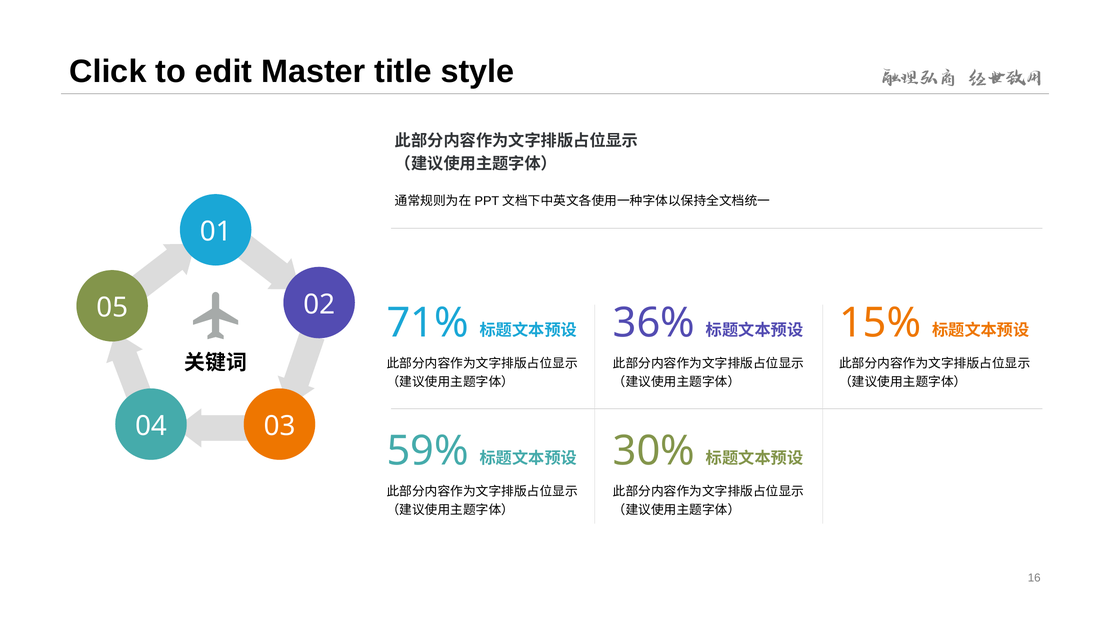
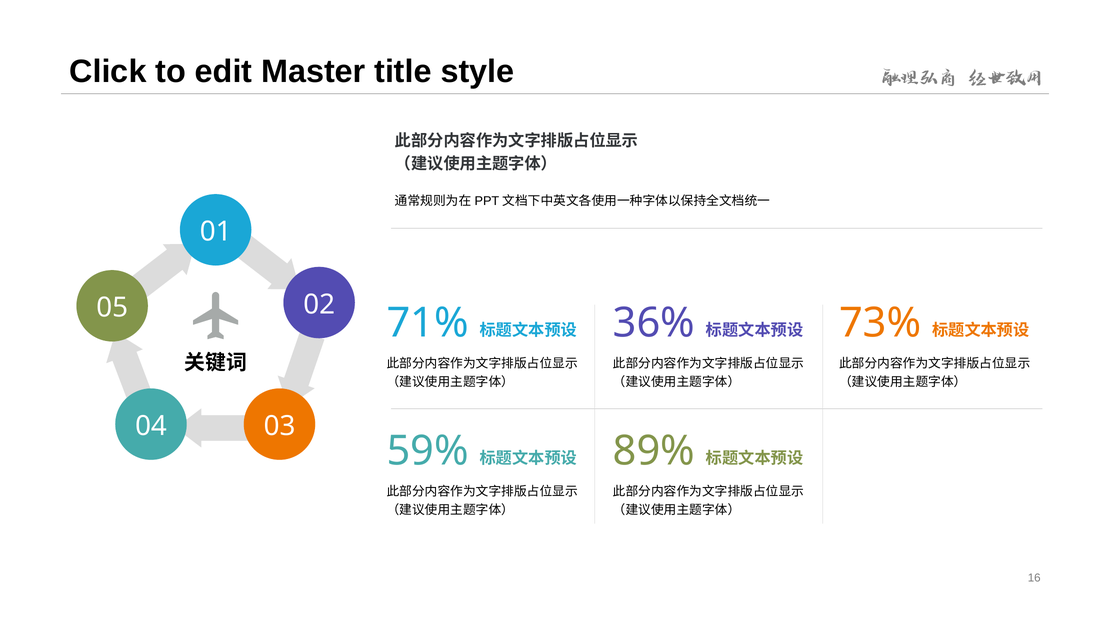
15%: 15% -> 73% (880, 323)
30%: 30% -> 89% (654, 452)
